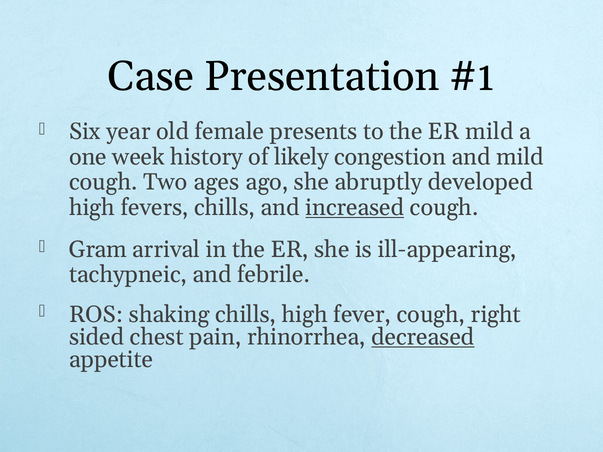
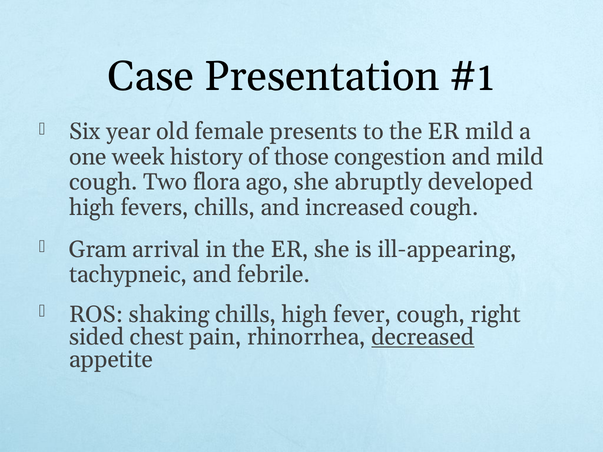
likely: likely -> those (302, 157)
ages: ages -> flora (217, 182)
increased underline: present -> none (355, 208)
